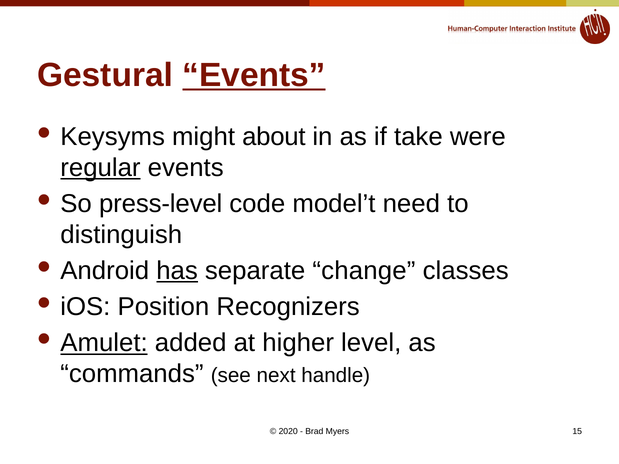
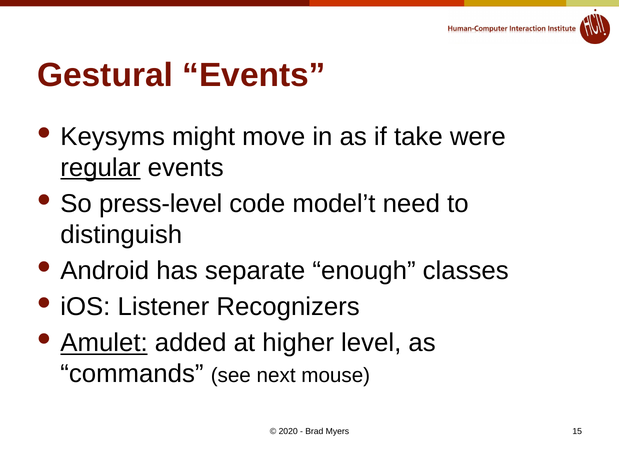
Events underline: present -> none (254, 75)
about: about -> move (274, 137)
has underline: present -> none (177, 271)
change: change -> enough (364, 271)
Position: Position -> Listener (163, 307)
handle: handle -> mouse (336, 376)
